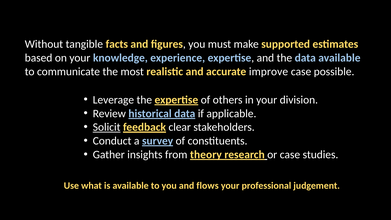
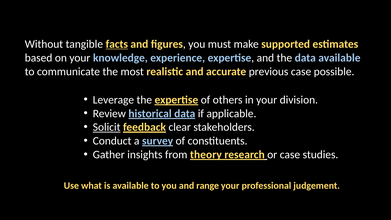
facts underline: none -> present (117, 44)
improve: improve -> previous (269, 71)
flows: flows -> range (208, 186)
